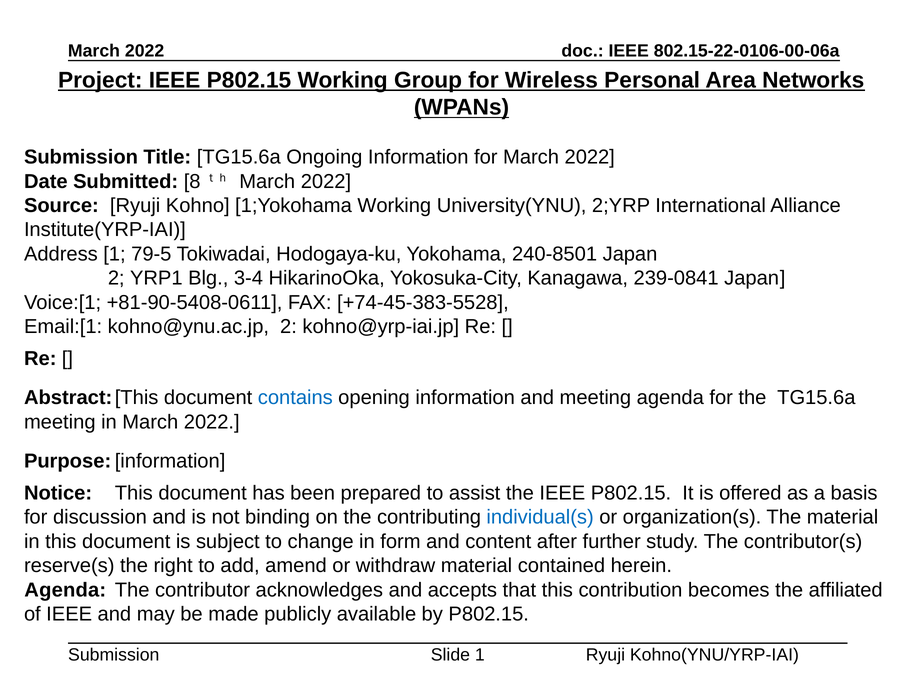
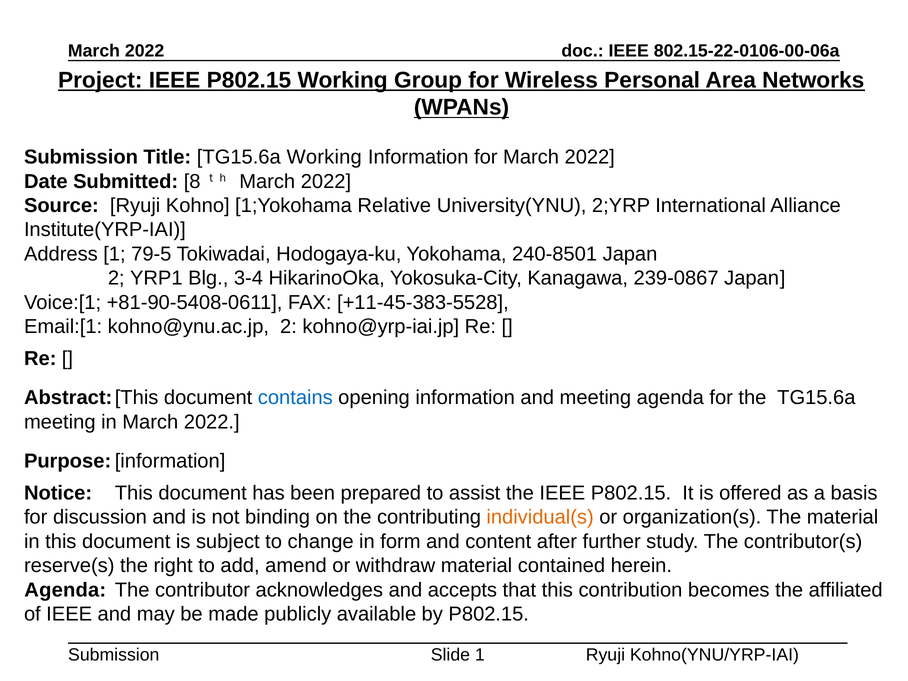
TG15.6a Ongoing: Ongoing -> Working (324, 157)
1;Yokohama Working: Working -> Relative (394, 206)
239-0841: 239-0841 -> 239-0867 (676, 278)
+74-45-383-5528: +74-45-383-5528 -> +11-45-383-5528 (423, 302)
individual(s colour: blue -> orange (540, 517)
